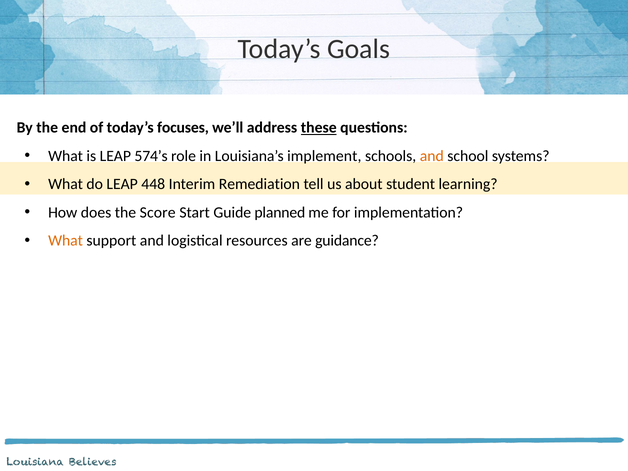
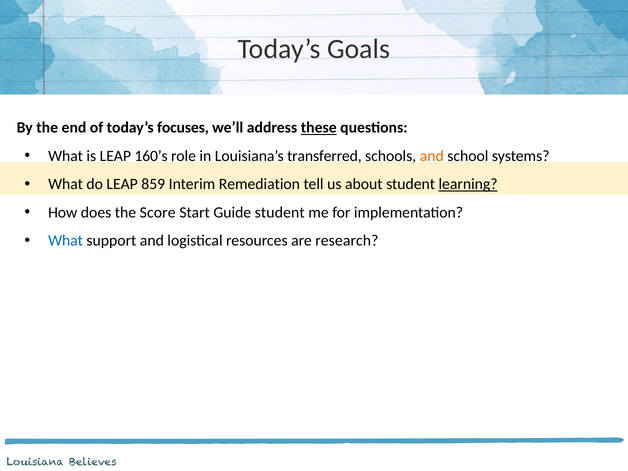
574’s: 574’s -> 160’s (151, 156)
implement: implement -> transferred (324, 156)
448: 448 -> 859 (153, 184)
learning underline: none -> present (468, 184)
Guide planned: planned -> student (280, 213)
What colour: orange -> blue (66, 241)
guidance: guidance -> research (347, 241)
